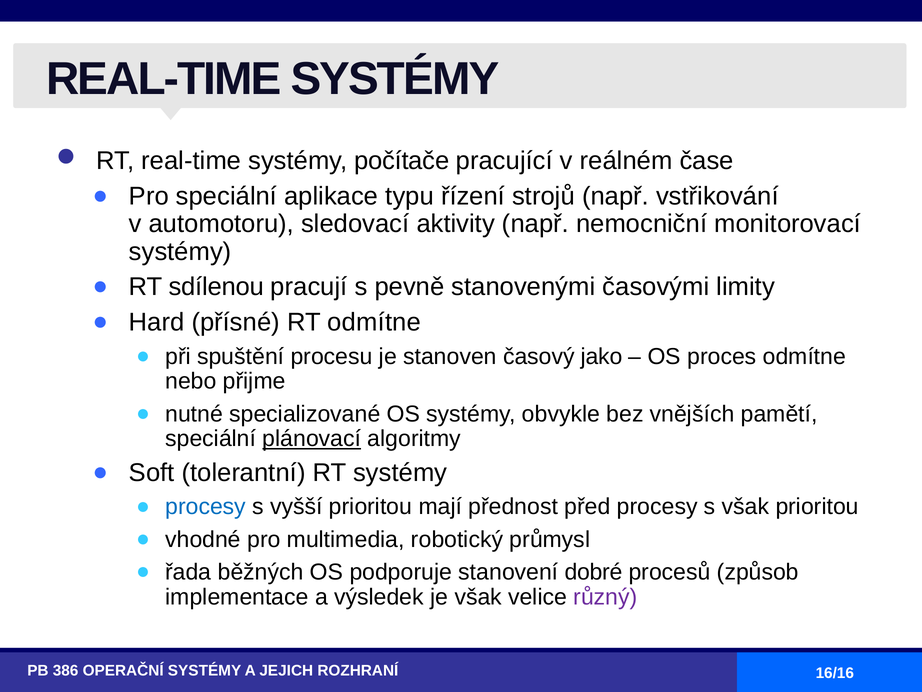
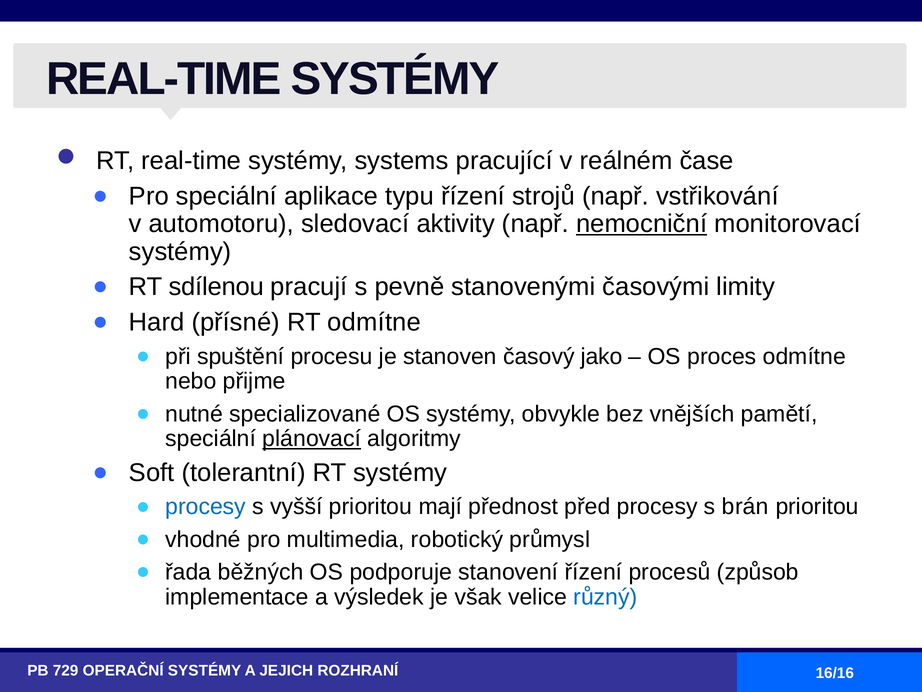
počítače: počítače -> systems (402, 161)
nemocniční underline: none -> present (642, 224)
s však: však -> brán (745, 506)
stanovení dobré: dobré -> řízení (593, 572)
různý colour: purple -> blue (605, 597)
386: 386 -> 729 (66, 670)
